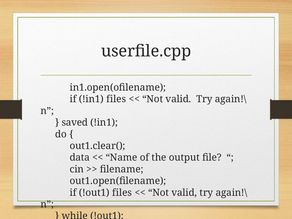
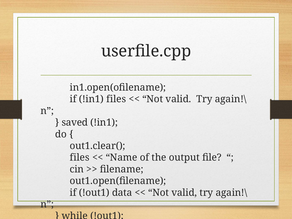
data: data -> files (80, 158)
!out1 files: files -> data (122, 193)
